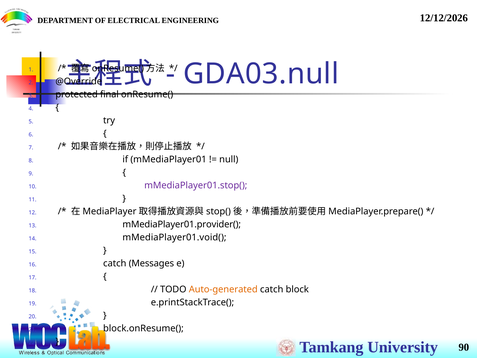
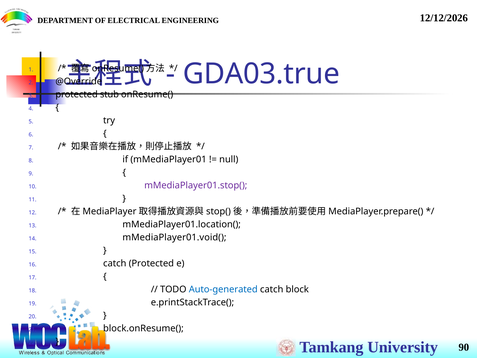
GDA03.null: GDA03.null -> GDA03.true (261, 74)
final: final -> stub (109, 94)
mMediaPlayer01.provider(: mMediaPlayer01.provider( -> mMediaPlayer01.location( (182, 224)
catch Messages: Messages -> Protected (151, 263)
Auto-generated colour: orange -> blue (223, 289)
